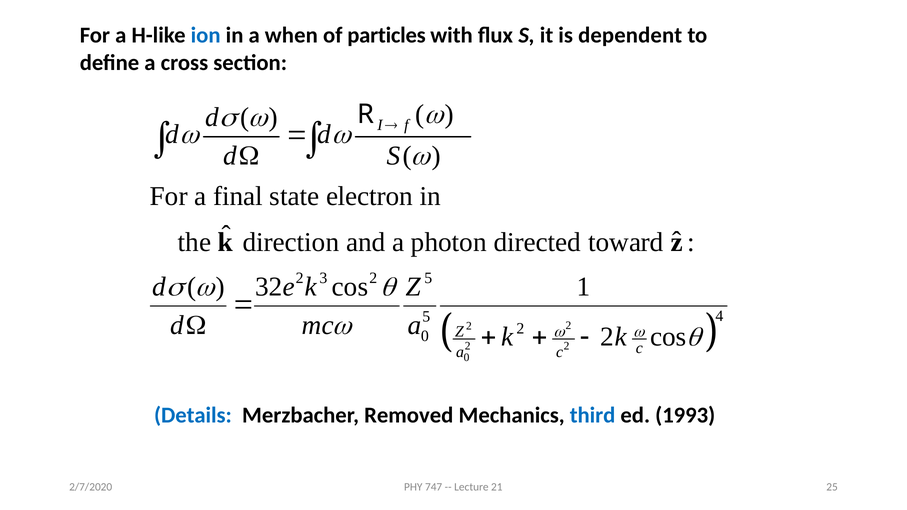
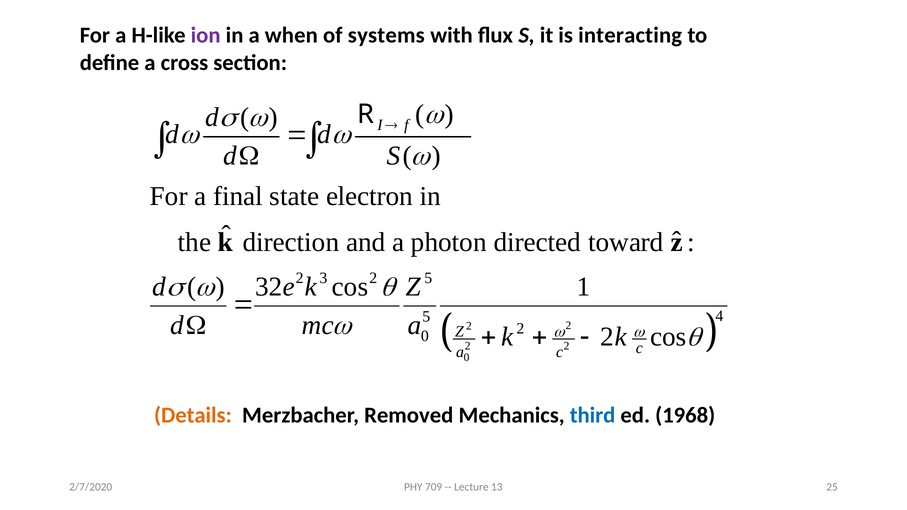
ion colour: blue -> purple (206, 36)
particles: particles -> systems (386, 36)
dependent: dependent -> interacting (630, 36)
Details colour: blue -> orange (193, 415)
1993: 1993 -> 1968 (685, 415)
747: 747 -> 709 (434, 487)
21: 21 -> 13 (497, 487)
